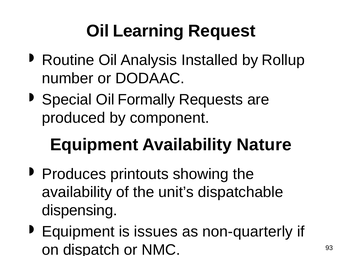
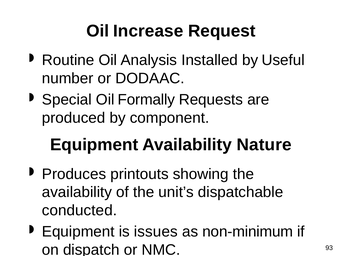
Learning: Learning -> Increase (148, 31)
Rollup: Rollup -> Useful (283, 60)
dispensing: dispensing -> conducted (79, 211)
non-quarterly: non-quarterly -> non-minimum (248, 232)
